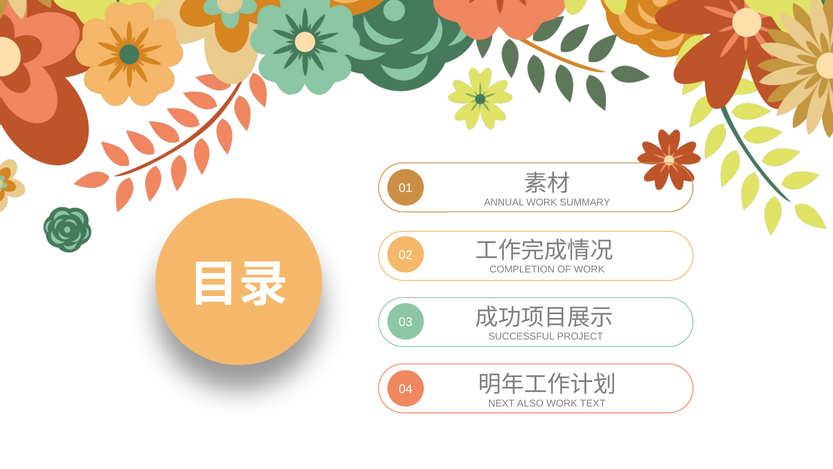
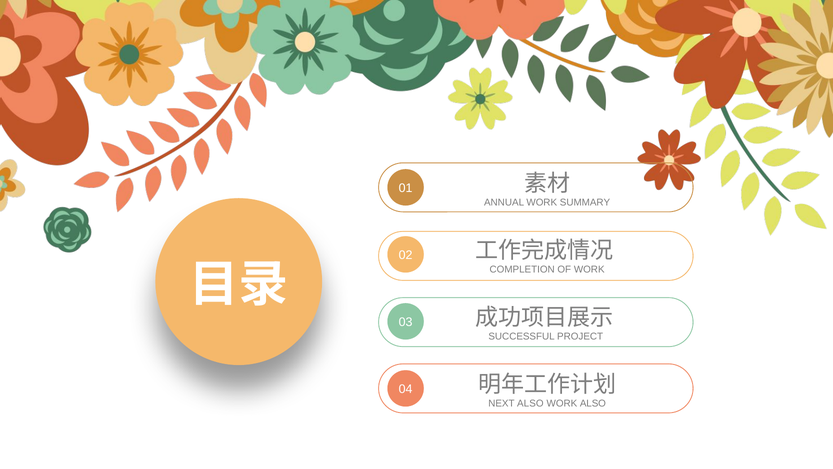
WORK TEXT: TEXT -> ALSO (593, 403)
